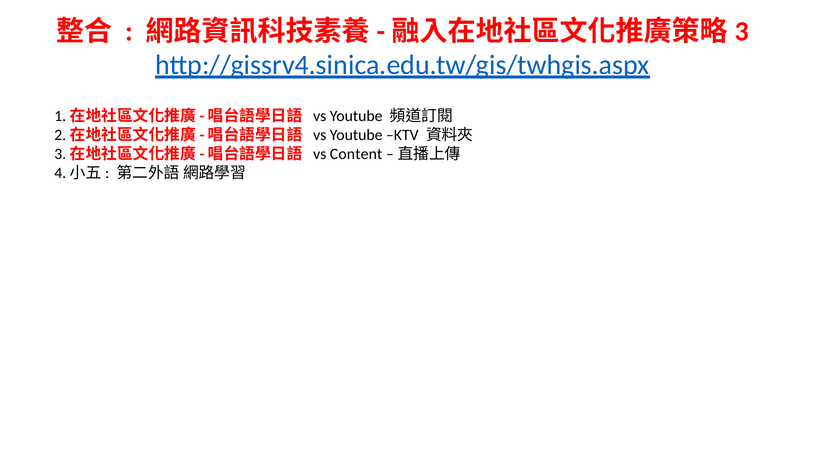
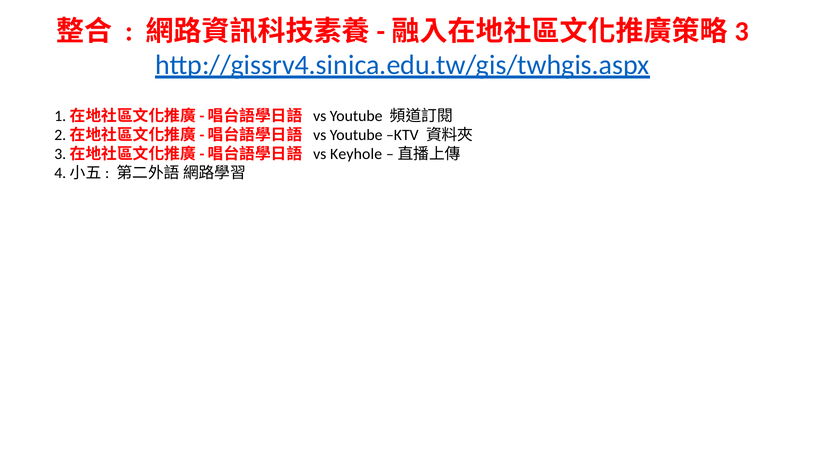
Content: Content -> Keyhole (356, 154)
